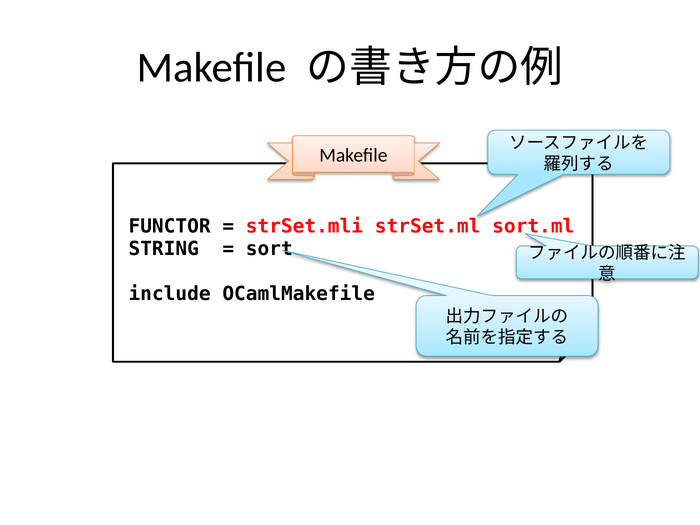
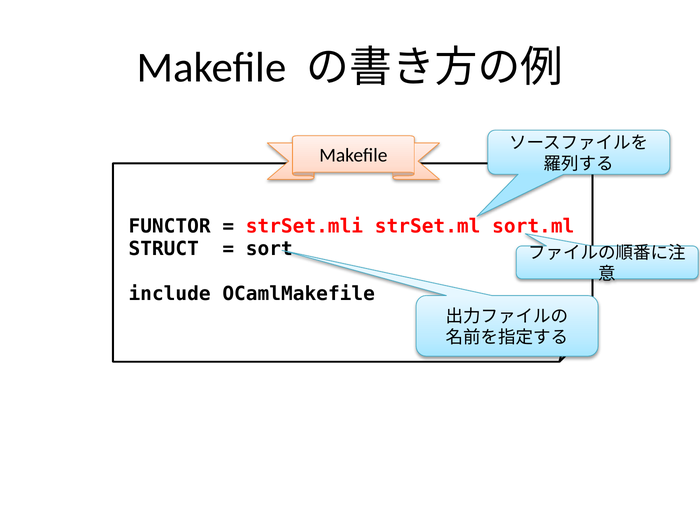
STRING: STRING -> STRUCT (164, 249)
